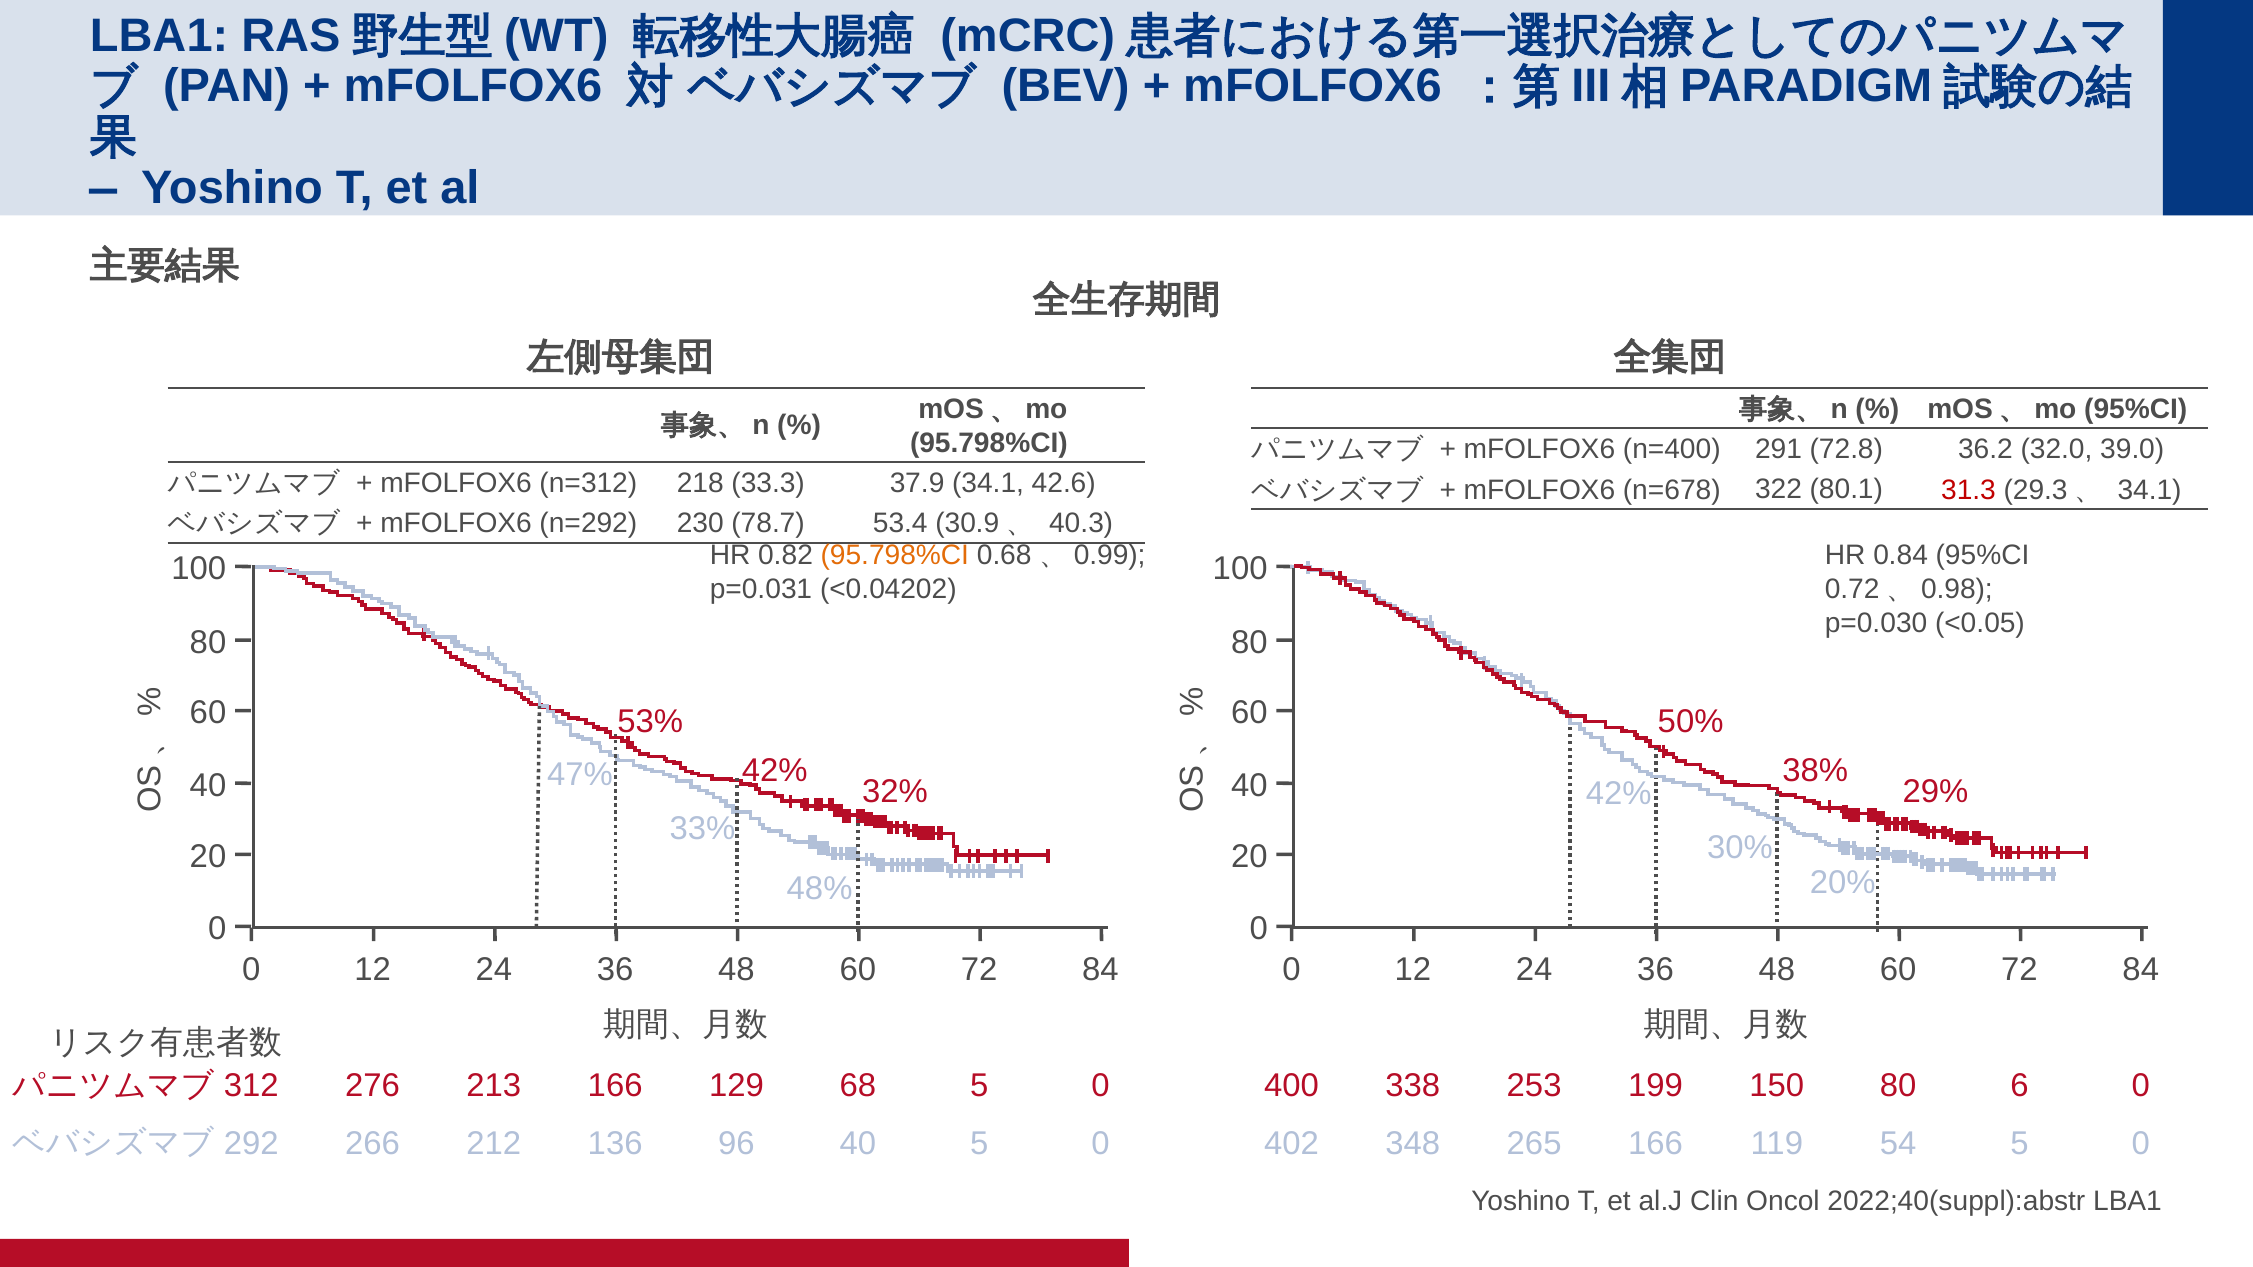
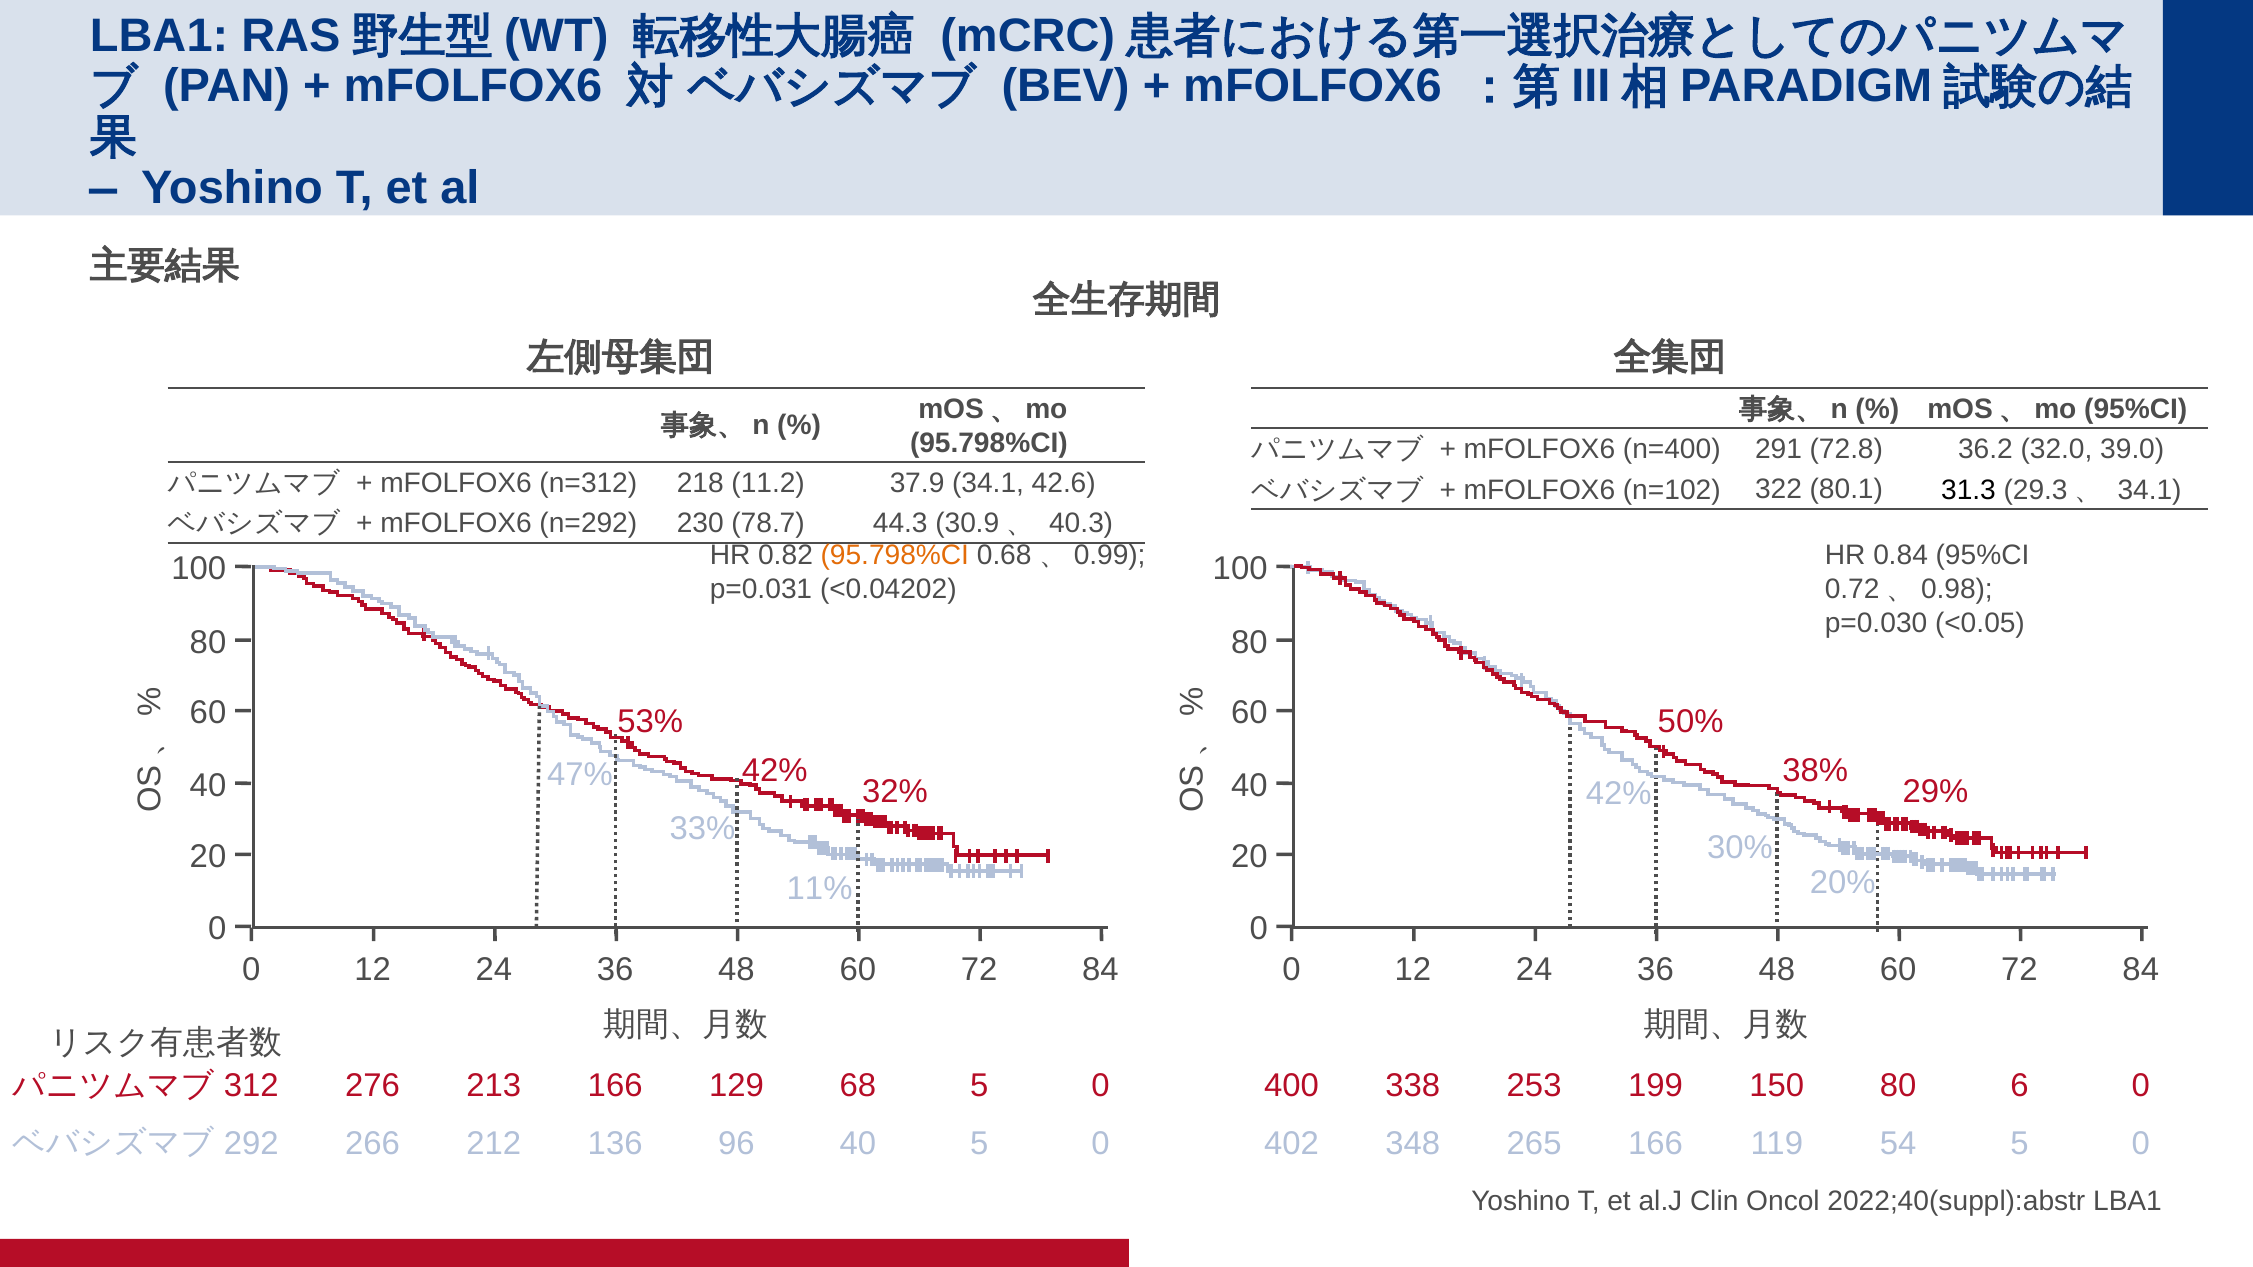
33.3: 33.3 -> 11.2 (768, 483)
n=678: n=678 -> n=102 (1672, 490)
31.3 colour: red -> black (1969, 490)
53.4: 53.4 -> 44.3 (900, 524)
48%: 48% -> 11% (820, 889)
